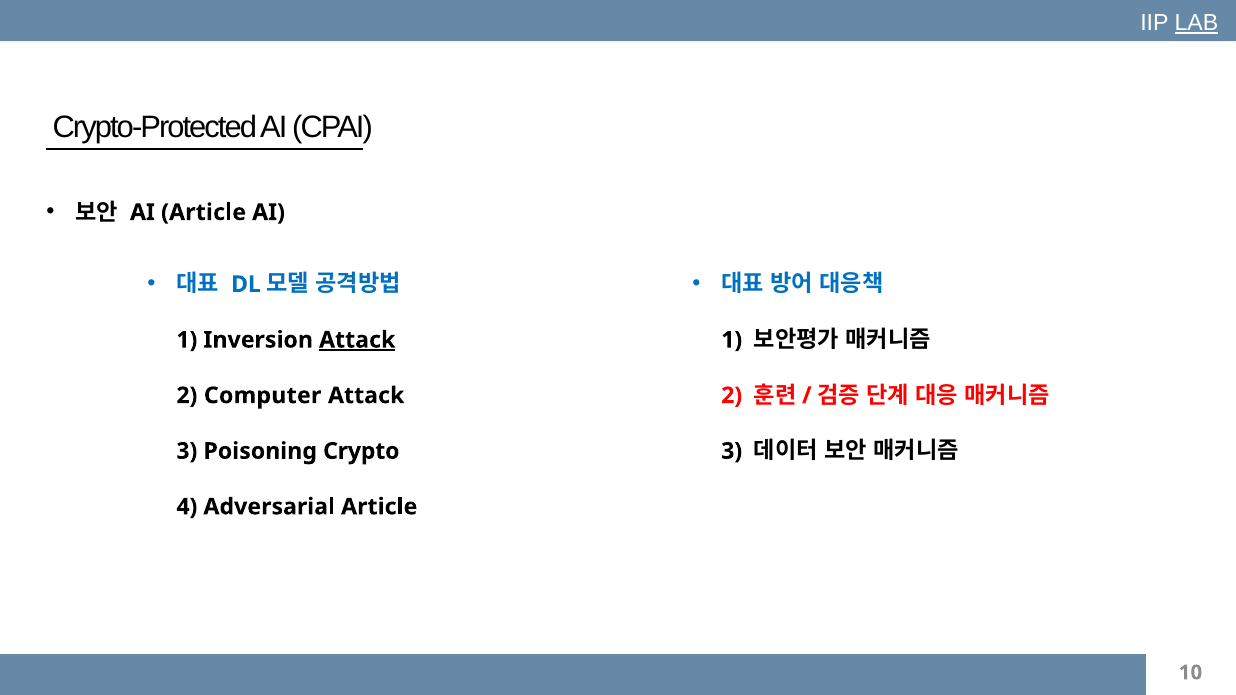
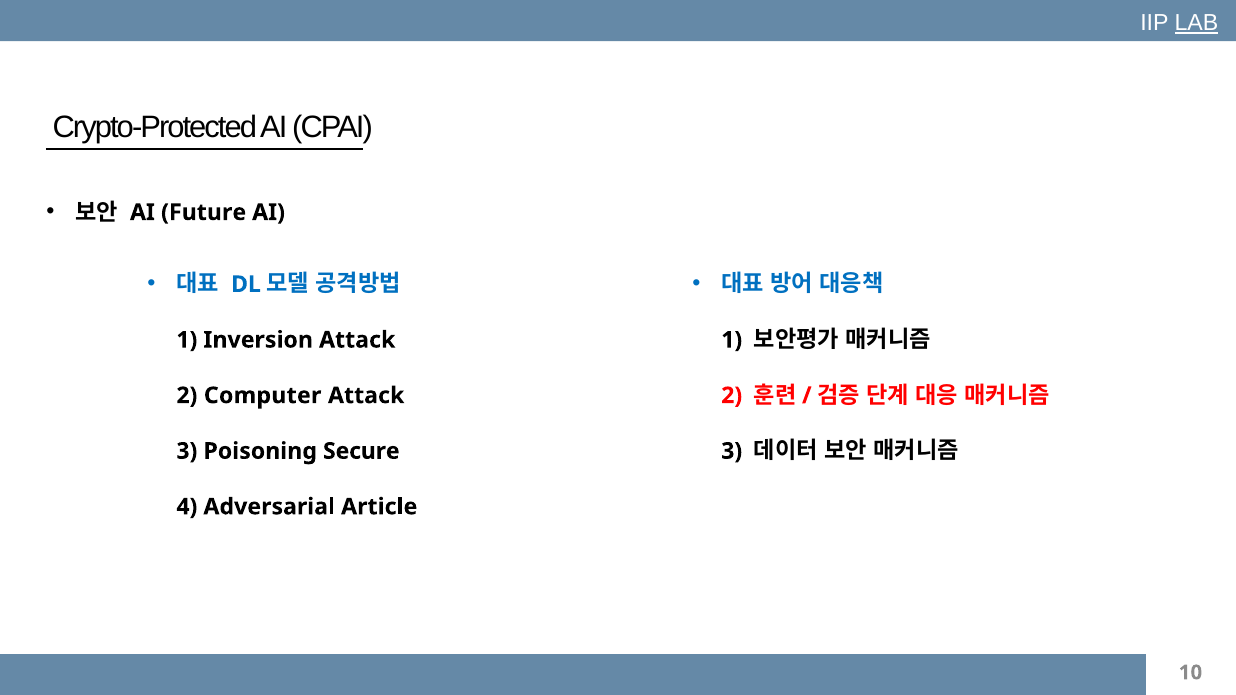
AI Article: Article -> Future (204, 212)
Attack underline: present -> none (357, 340)
Crypto: Crypto -> Secure (361, 451)
